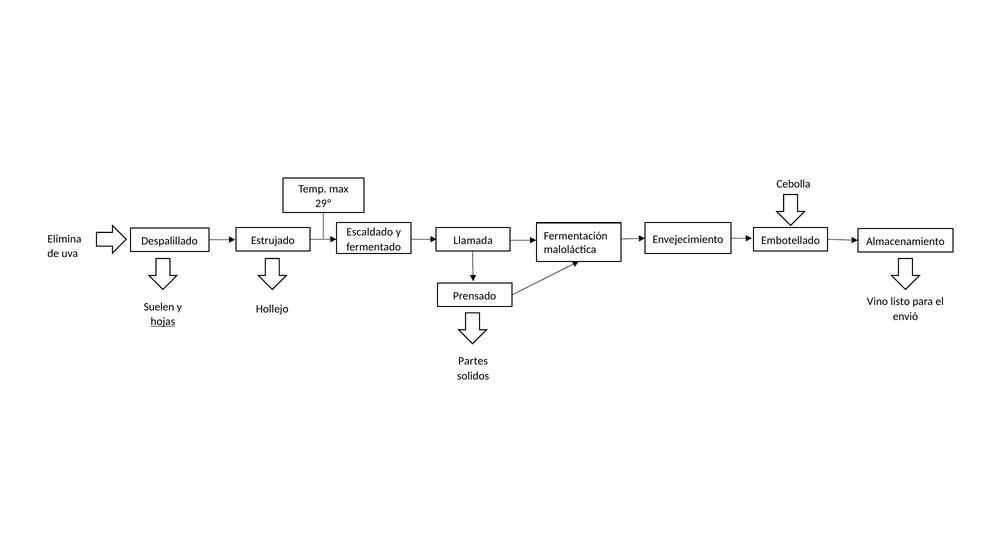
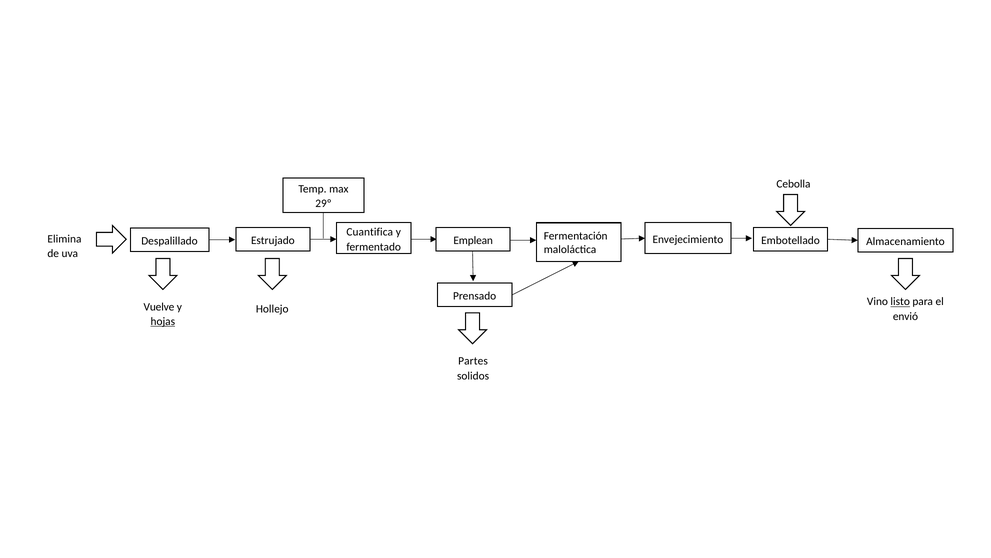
Escaldado: Escaldado -> Cuantifica (370, 232)
Llamada: Llamada -> Emplean (473, 240)
listo underline: none -> present (900, 301)
Suelen: Suelen -> Vuelve (159, 307)
